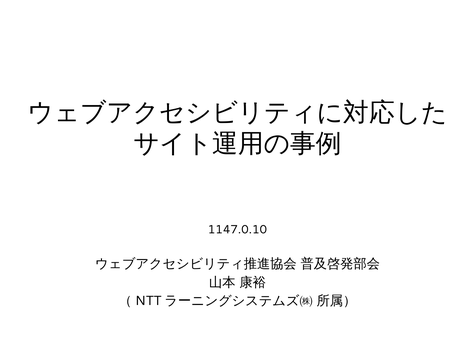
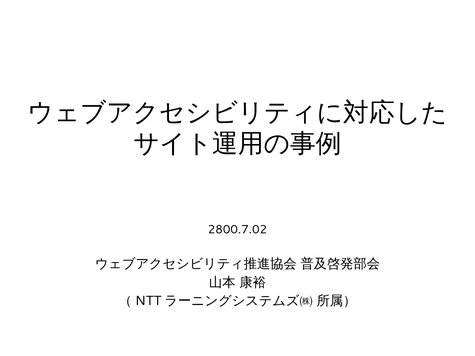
1147.0.10: 1147.0.10 -> 2800.7.02 (237, 230)
